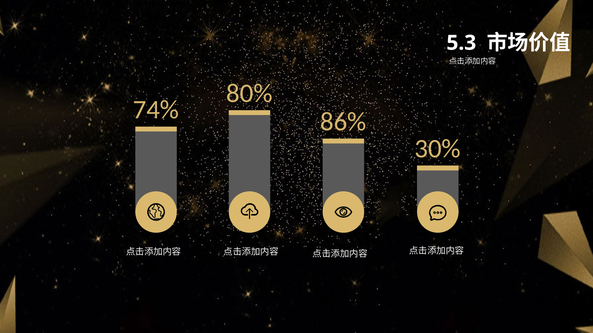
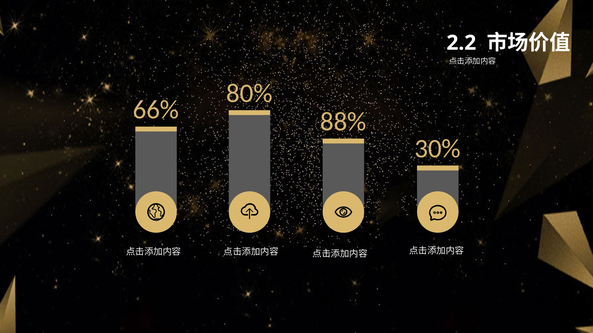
5.3: 5.3 -> 2.2 (461, 43)
74%: 74% -> 66% (156, 110)
86%: 86% -> 88% (343, 122)
